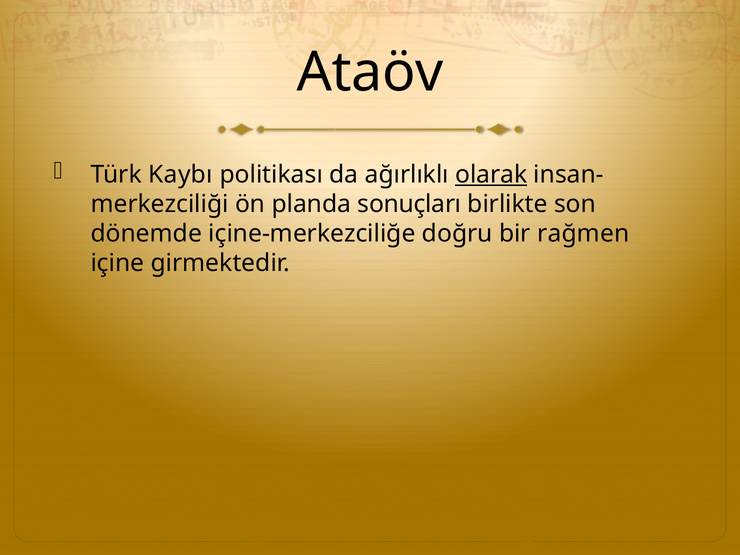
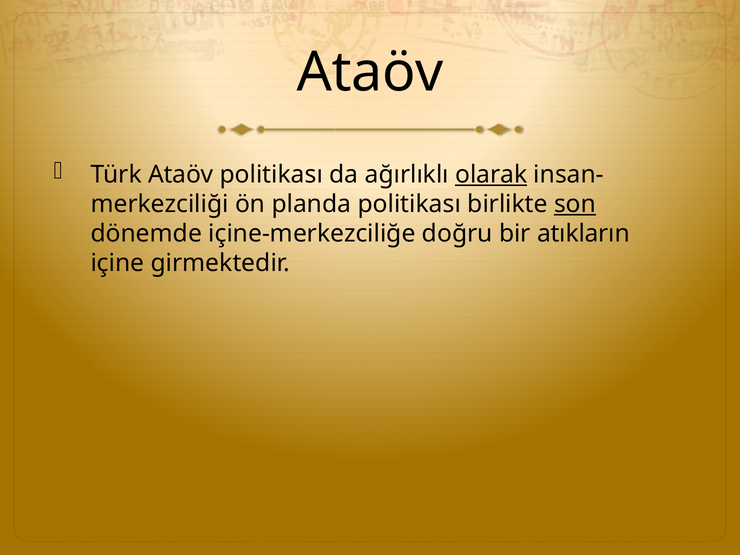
Türk Kaybı: Kaybı -> Ataöv (181, 174)
planda sonuçları: sonuçları -> politikası (409, 204)
son underline: none -> present (575, 204)
rağmen: rağmen -> atıkların (583, 234)
